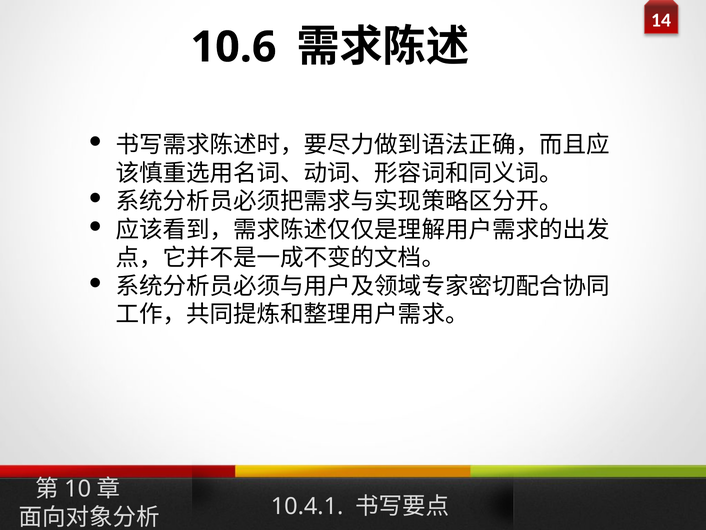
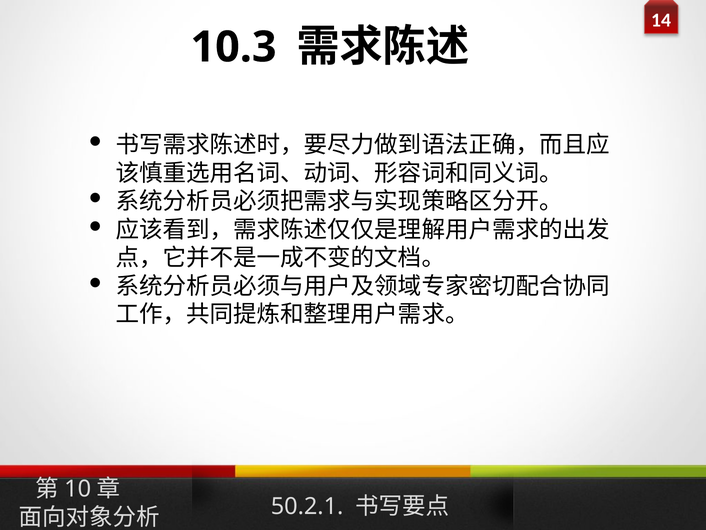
10.6: 10.6 -> 10.3 (234, 47)
10.4.1: 10.4.1 -> 50.2.1 (307, 506)
